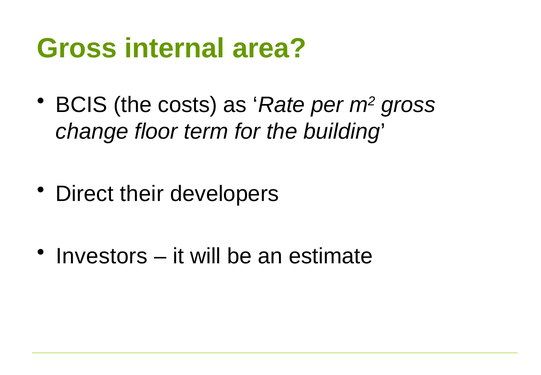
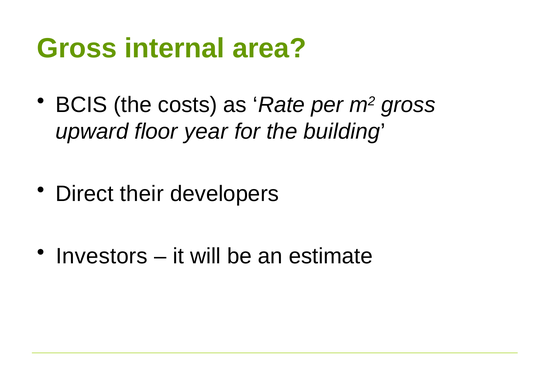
change: change -> upward (92, 131)
term: term -> year (206, 131)
